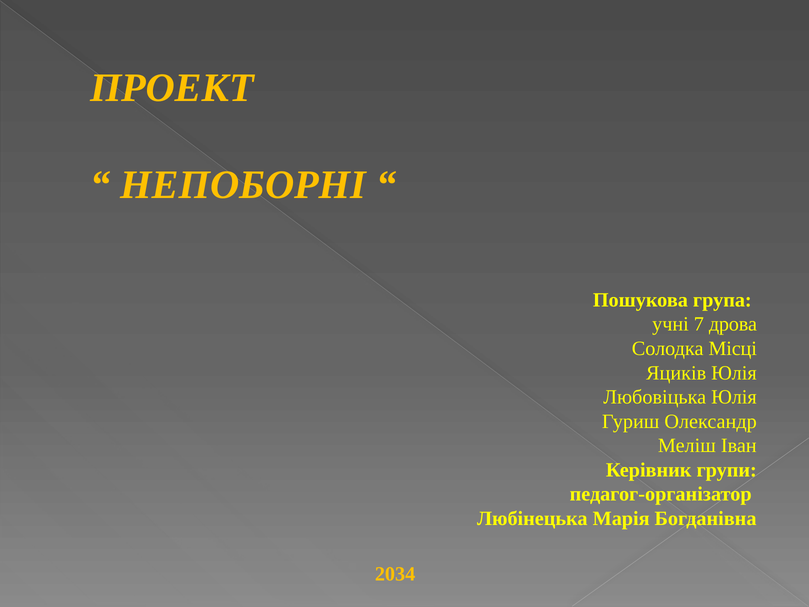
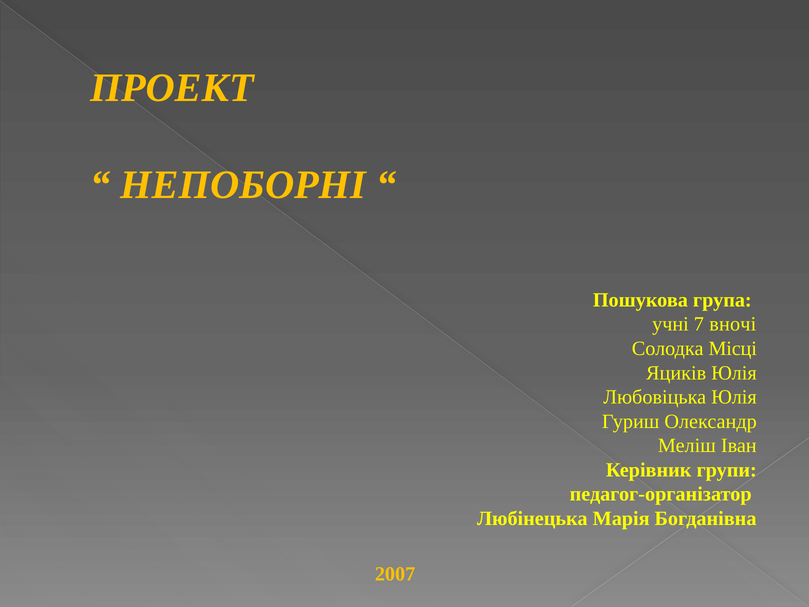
дрова: дрова -> вночі (733, 324)
2034: 2034 -> 2007 (395, 574)
